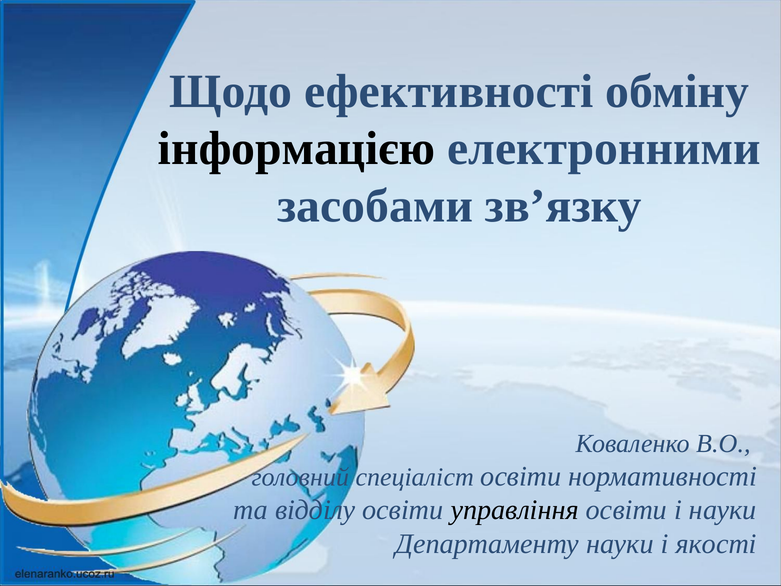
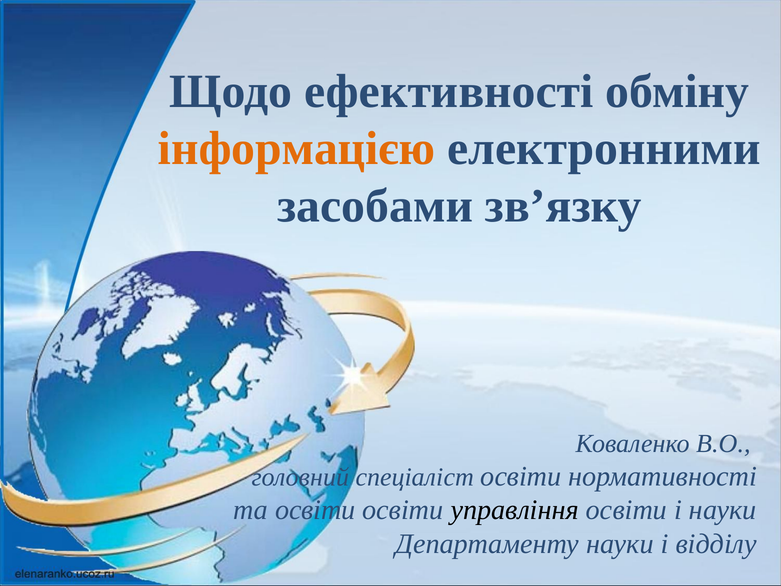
інформацією colour: black -> orange (297, 149)
та відділу: відділу -> освіти (315, 510)
якості: якості -> відділу (716, 544)
